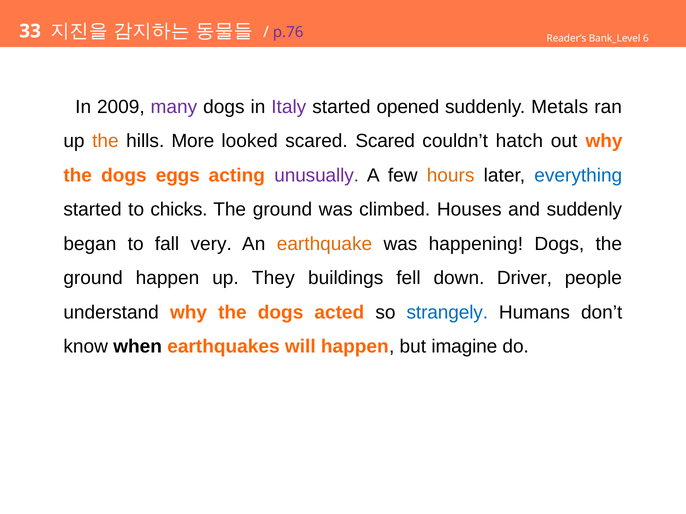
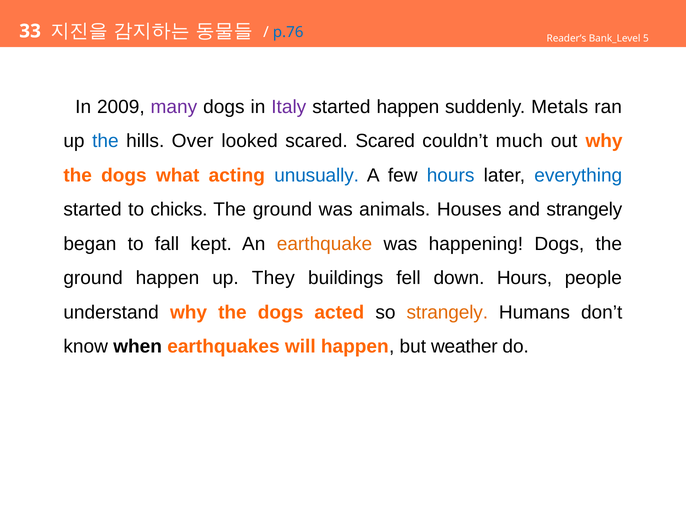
p.76 colour: purple -> blue (288, 32)
6: 6 -> 5 (646, 39)
started opened: opened -> happen (408, 107)
the colour: orange -> blue (105, 141)
More: More -> Over (193, 141)
hatch: hatch -> much (519, 141)
eggs: eggs -> what (178, 176)
unusually colour: purple -> blue (317, 176)
hours colour: orange -> blue (451, 176)
climbed: climbed -> animals (395, 210)
and suddenly: suddenly -> strangely (584, 210)
very: very -> kept (211, 244)
down Driver: Driver -> Hours (524, 278)
strangely colour: blue -> orange (447, 313)
imagine: imagine -> weather (464, 347)
